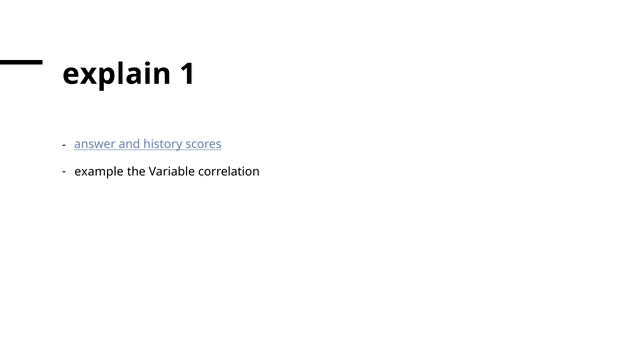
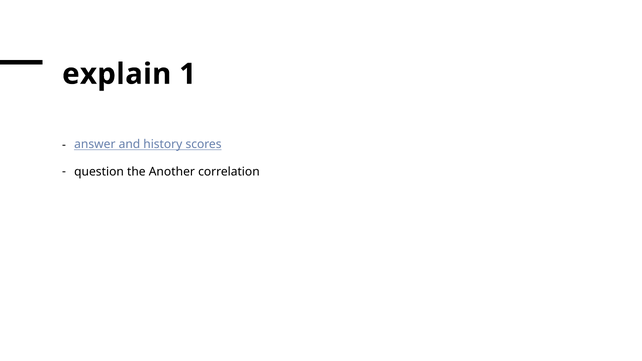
example: example -> question (99, 172)
Variable: Variable -> Another (172, 172)
